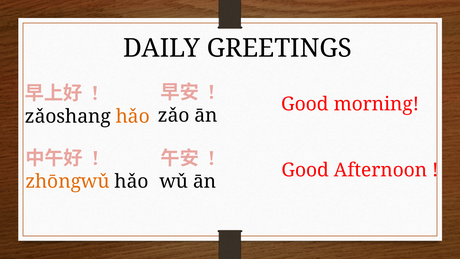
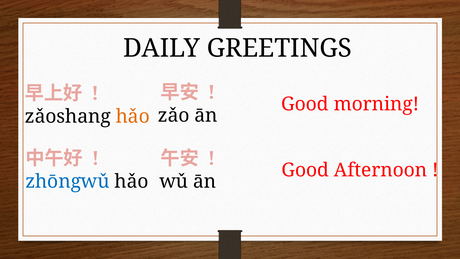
zhōngwǔ colour: orange -> blue (68, 181)
